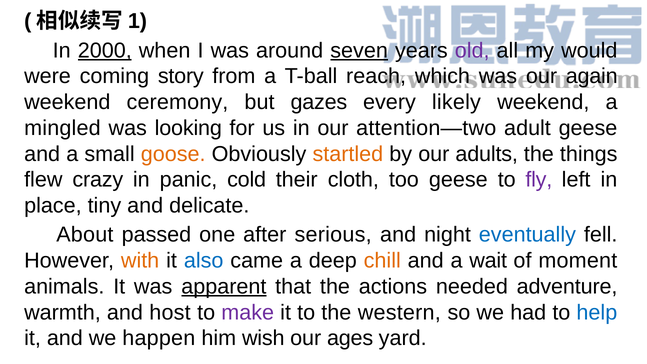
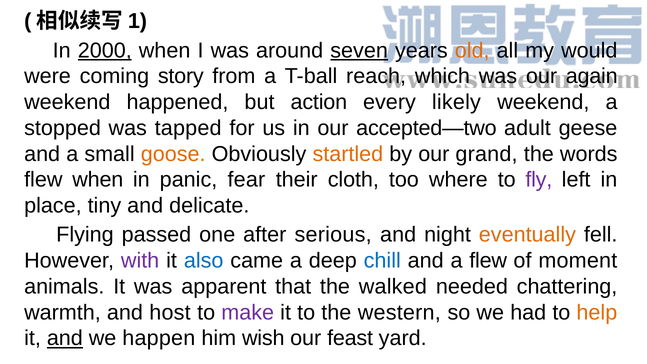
old colour: purple -> orange (472, 50)
ceremony: ceremony -> happened (178, 102)
gazes: gazes -> action (319, 102)
mingled: mingled -> stopped (63, 128)
looking: looking -> tapped (188, 128)
attention—two: attention—two -> accepted—two (426, 128)
adults: adults -> grand (487, 154)
things: things -> words (589, 154)
flew crazy: crazy -> when (98, 180)
cold: cold -> fear (246, 180)
too geese: geese -> where (458, 180)
About: About -> Flying (85, 235)
eventually colour: blue -> orange (527, 235)
with colour: orange -> purple (140, 261)
chill colour: orange -> blue (382, 261)
a wait: wait -> flew (488, 261)
apparent underline: present -> none (224, 287)
actions: actions -> walked (393, 287)
adventure: adventure -> chattering (567, 287)
help colour: blue -> orange (597, 312)
and underline: none -> present (65, 338)
ages: ages -> feast (350, 338)
